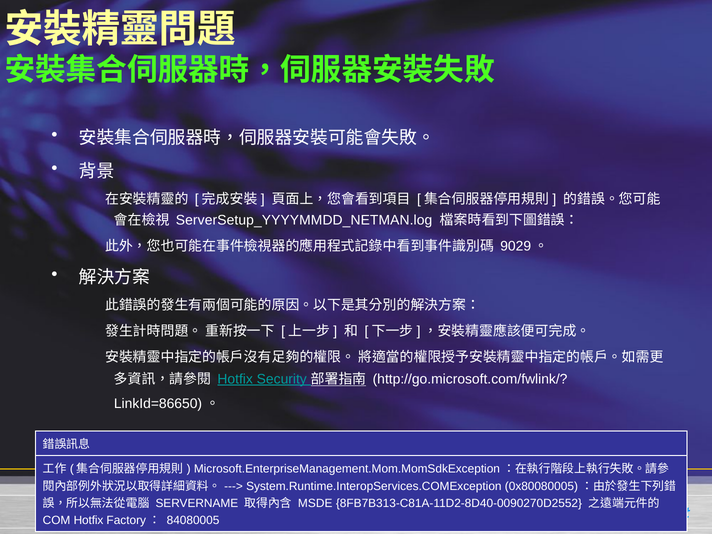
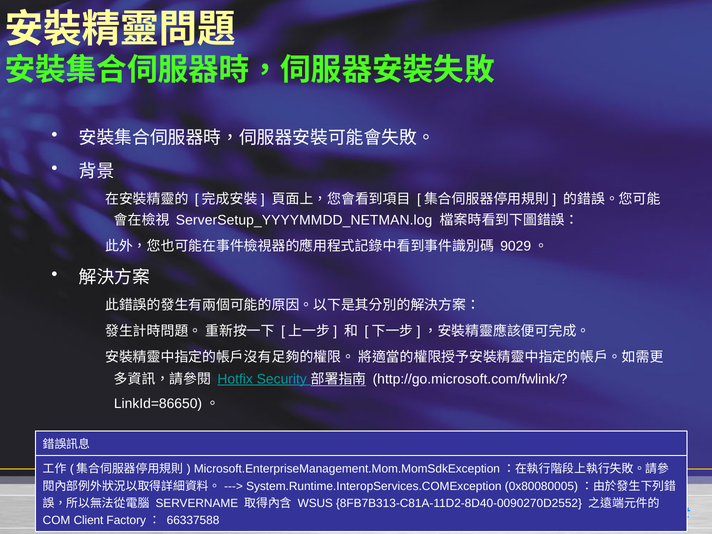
MSDE: MSDE -> WSUS (315, 503)
COM Hotfix: Hotfix -> Client (89, 521)
84080005: 84080005 -> 66337588 (193, 521)
